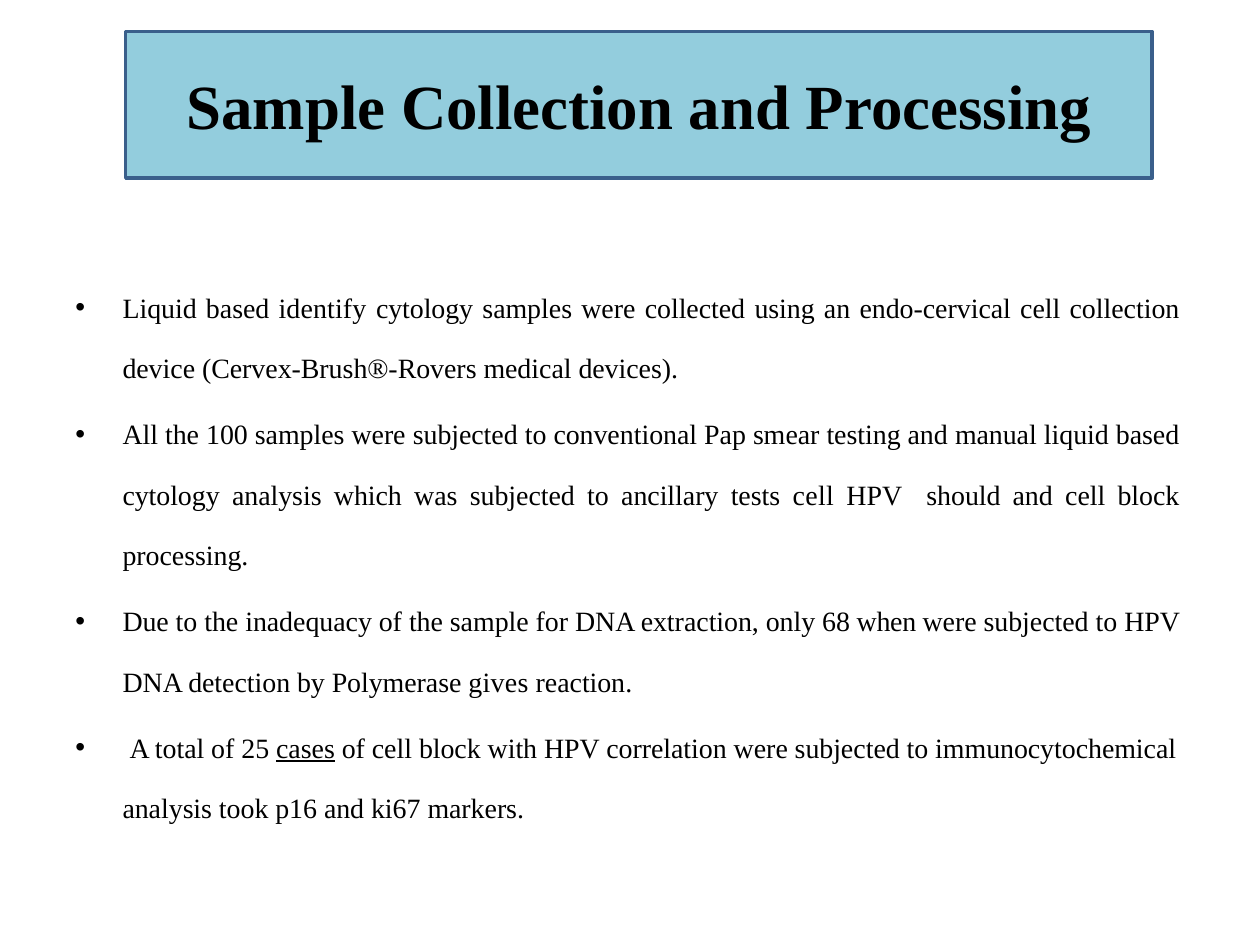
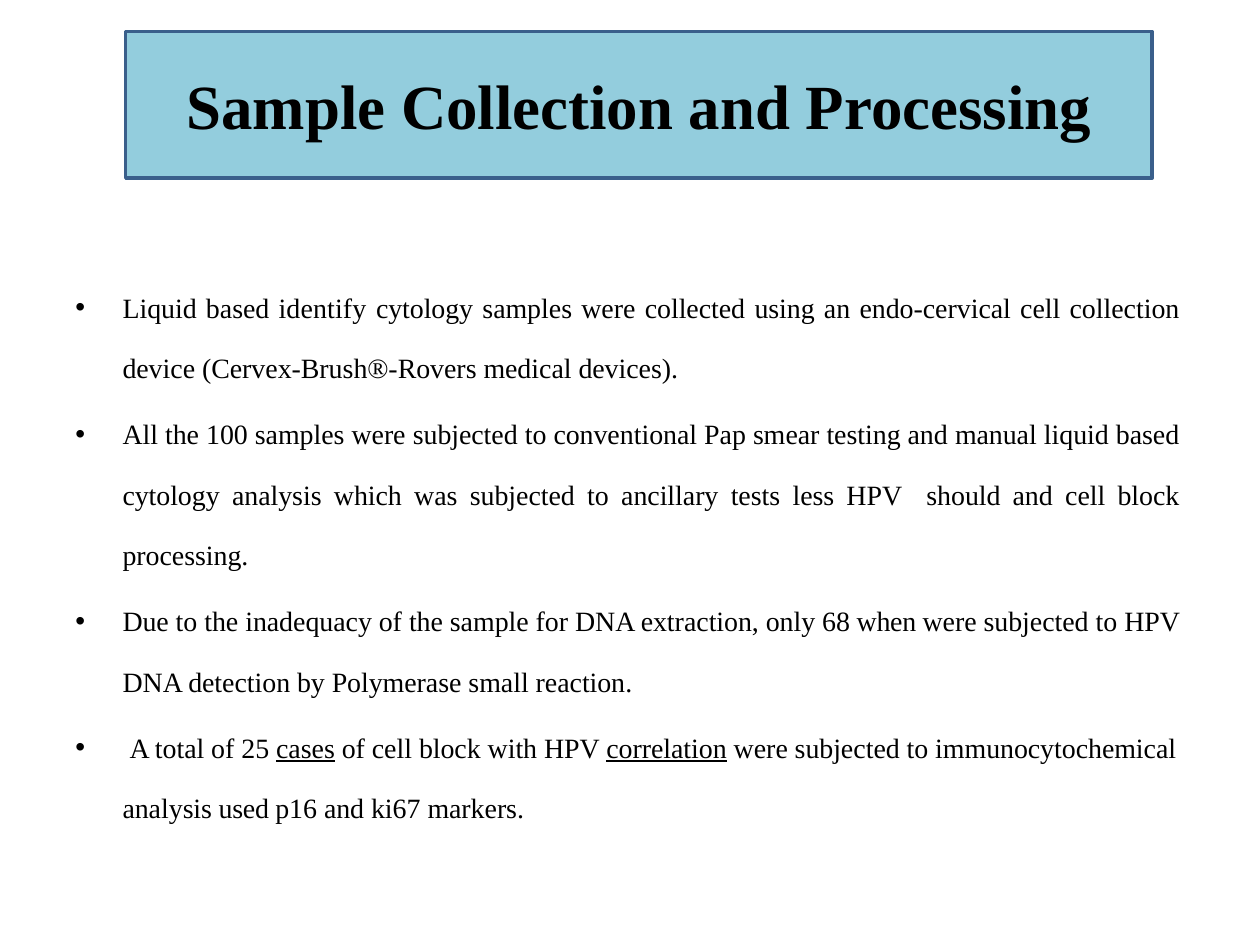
tests cell: cell -> less (813, 496)
gives: gives -> small (499, 683)
correlation underline: none -> present (667, 749)
took: took -> used (244, 809)
